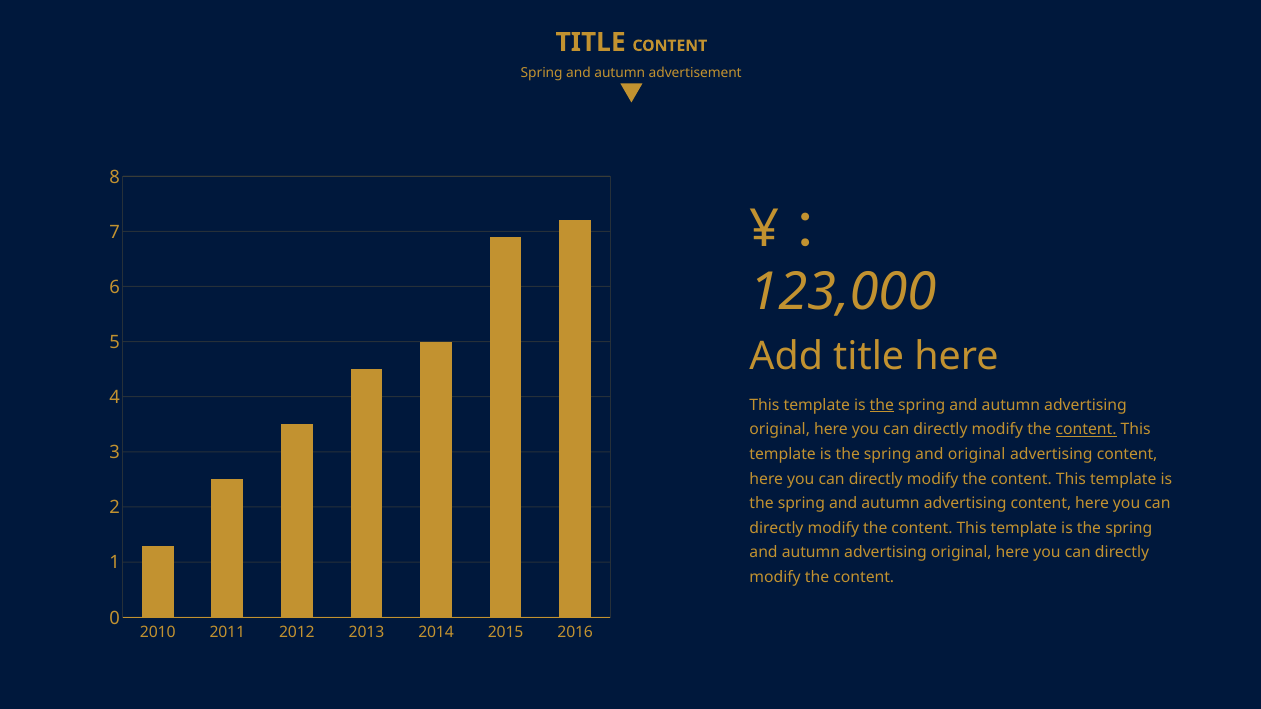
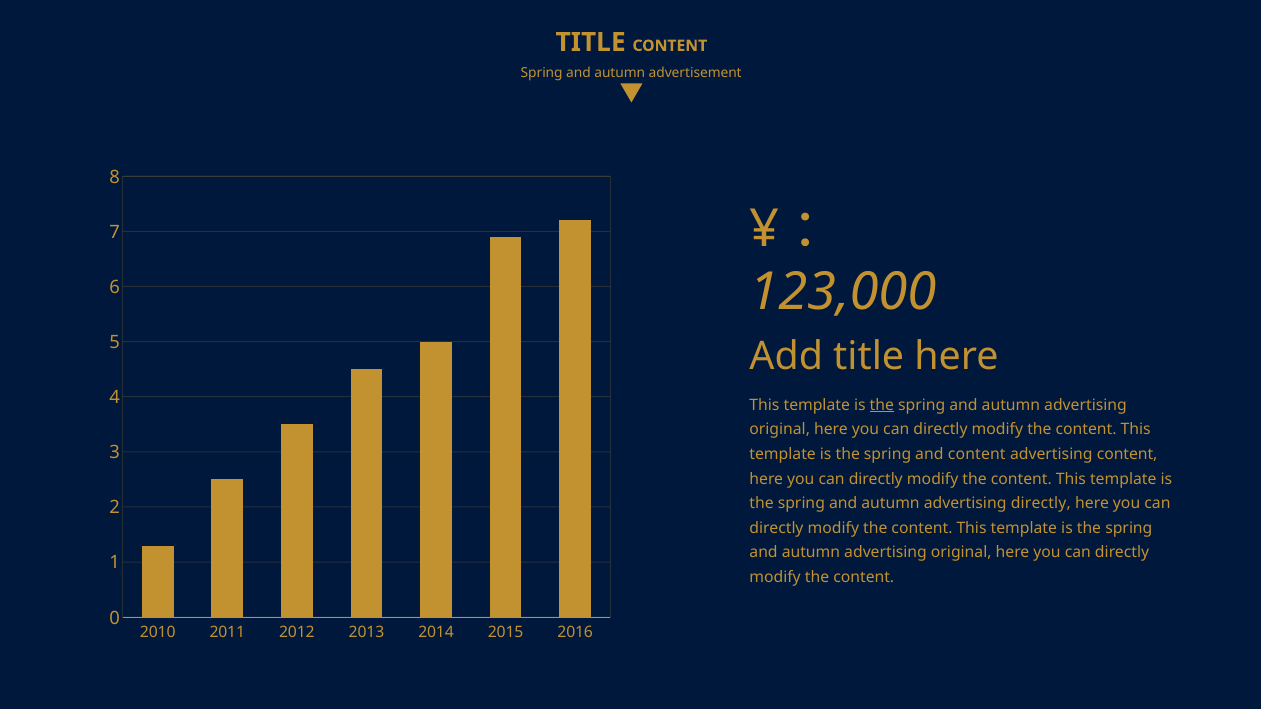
content underline: present -> none (1086, 430)
and original: original -> content (977, 454)
autumn advertising content: content -> directly (1041, 504)
